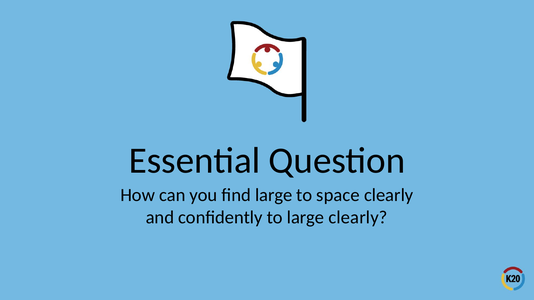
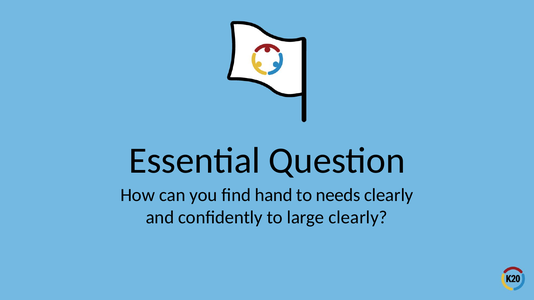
find large: large -> hand (274, 195)
space: space -> needs (338, 195)
